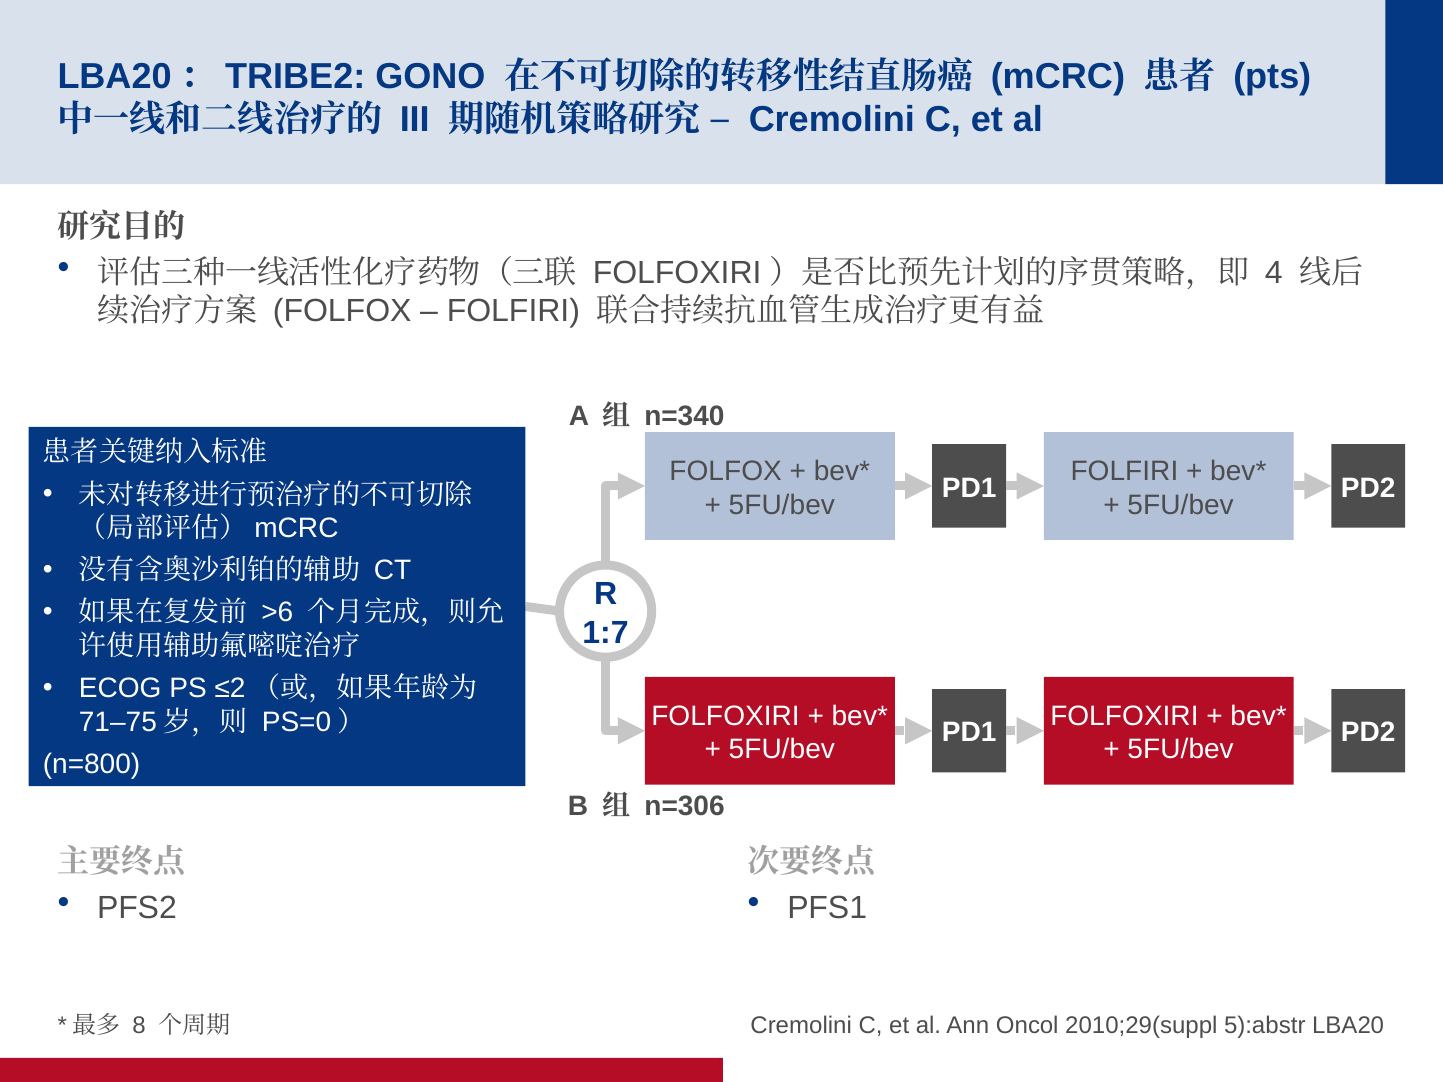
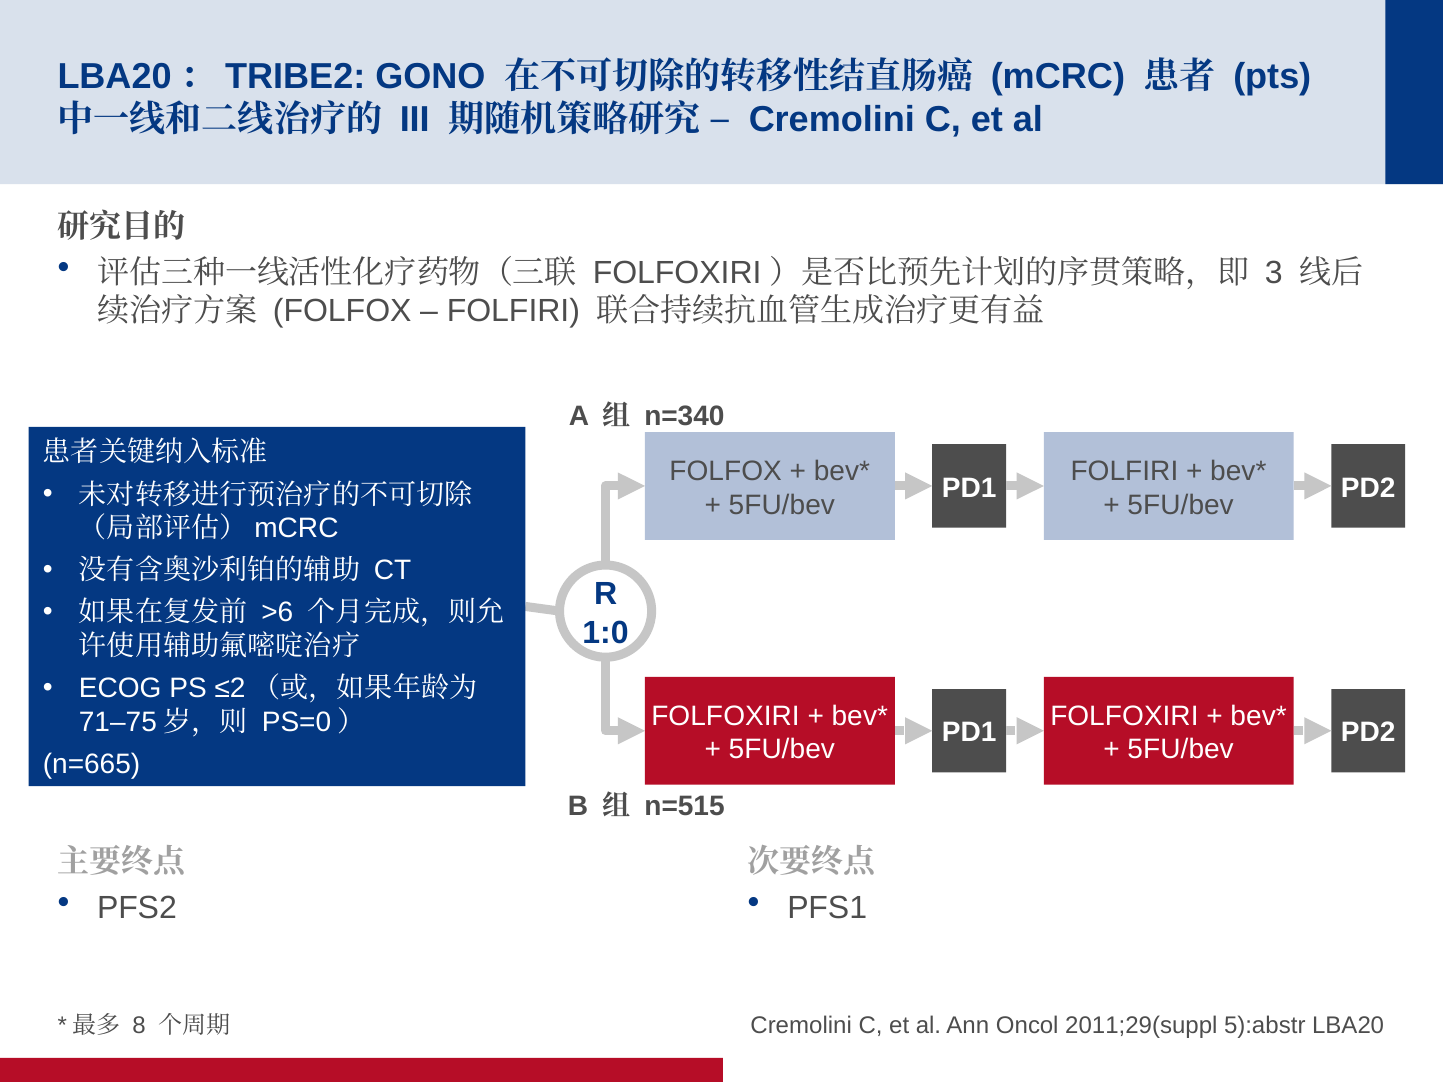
4: 4 -> 3 (1274, 273)
1:7: 1:7 -> 1:0 (606, 633)
n=800: n=800 -> n=665 (92, 764)
n=306: n=306 -> n=515 (685, 806)
2010;29(suppl: 2010;29(suppl -> 2011;29(suppl (1141, 1026)
